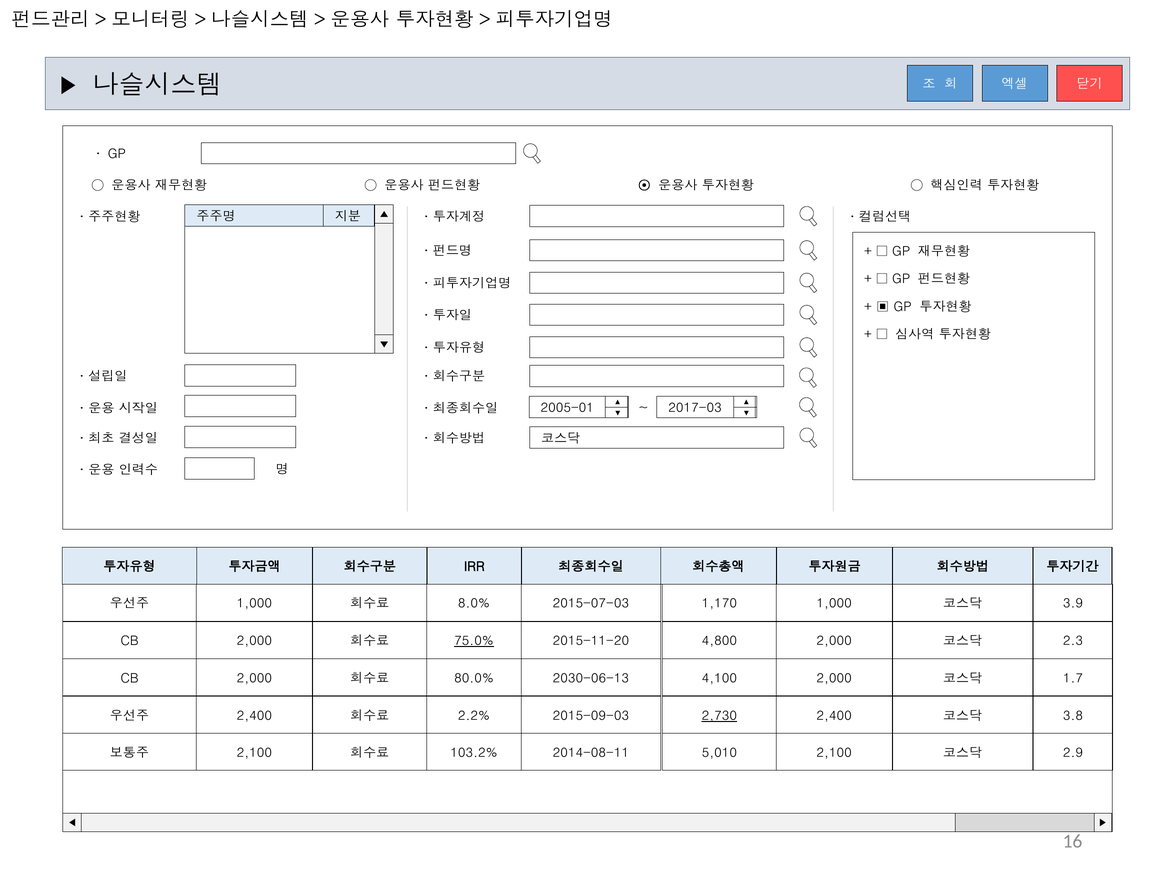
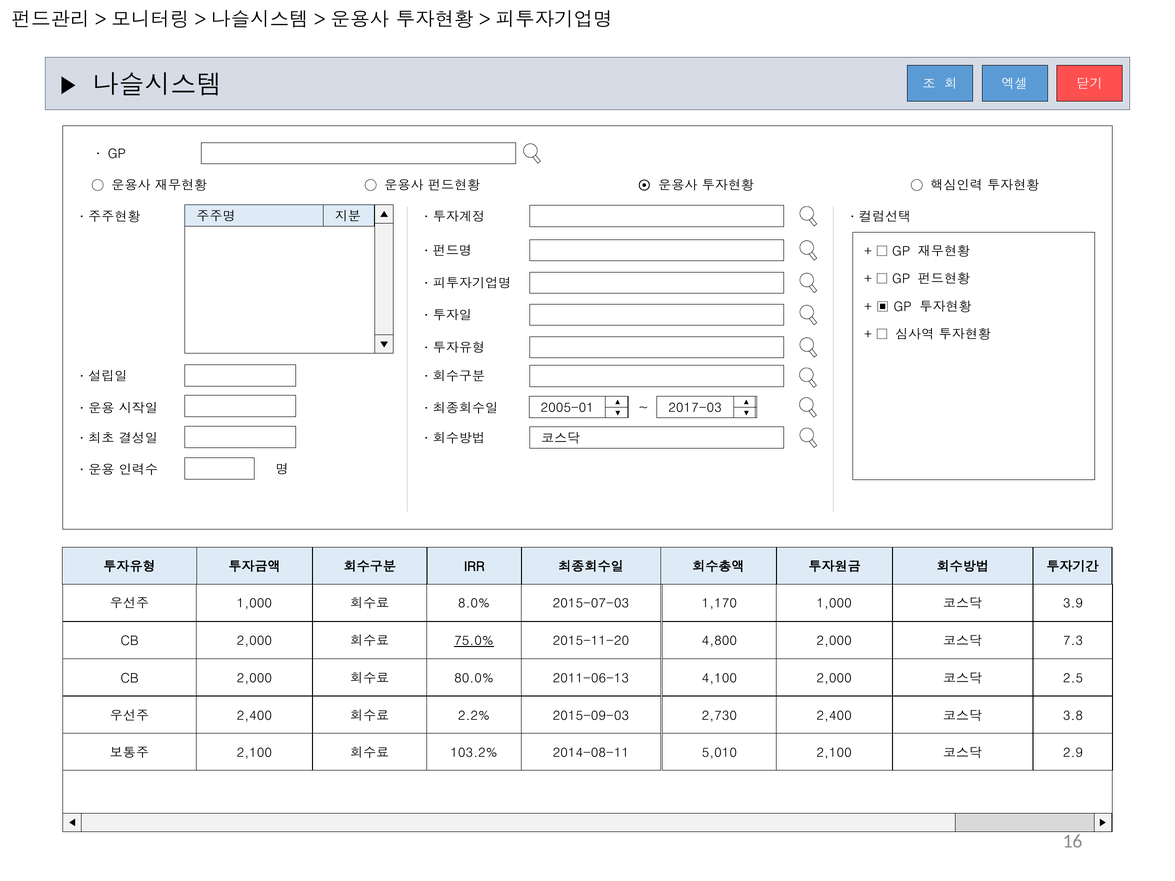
2.3: 2.3 -> 7.3 (1073, 641)
2030-06-13: 2030-06-13 -> 2011-06-13 (591, 678)
1.7: 1.7 -> 2.5 (1073, 678)
2,730 underline: present -> none (719, 716)
